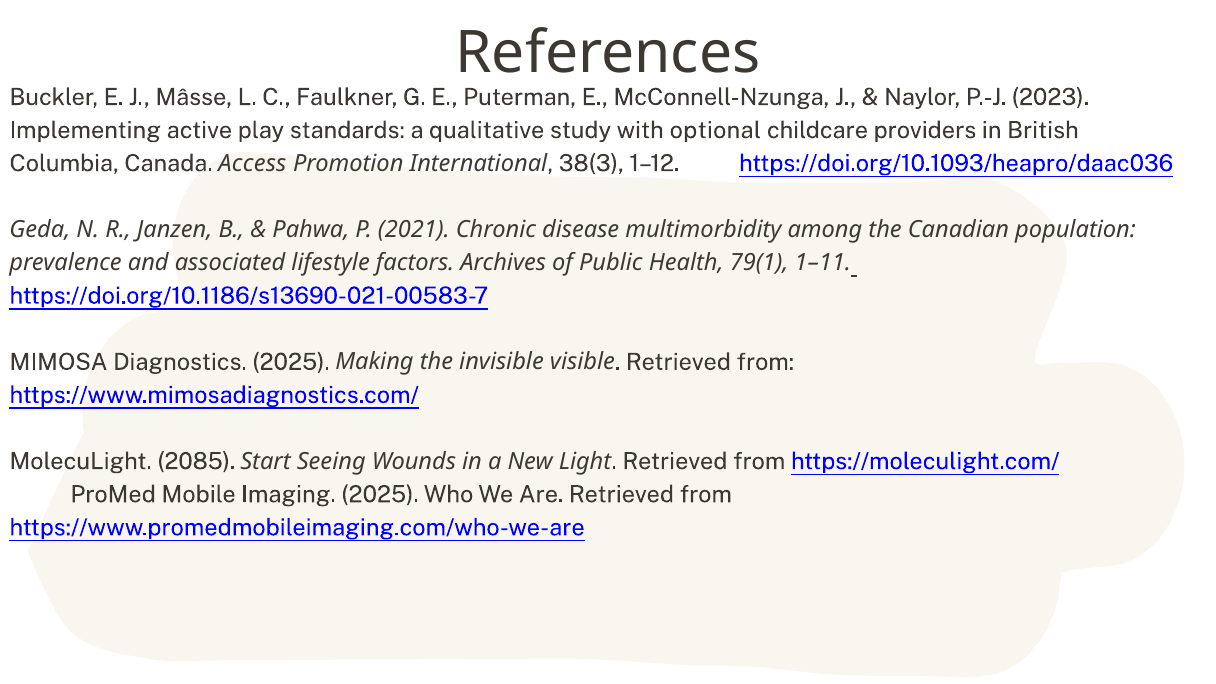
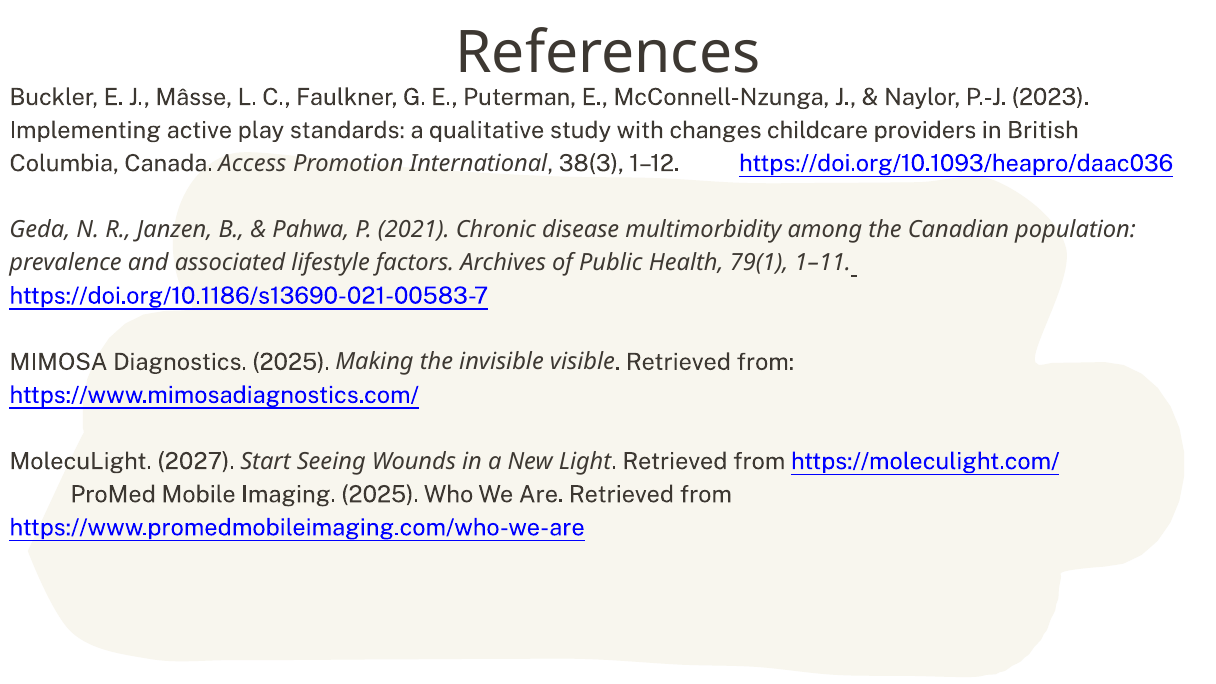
optional: optional -> changes (716, 130)
2085: 2085 -> 2027 (196, 461)
